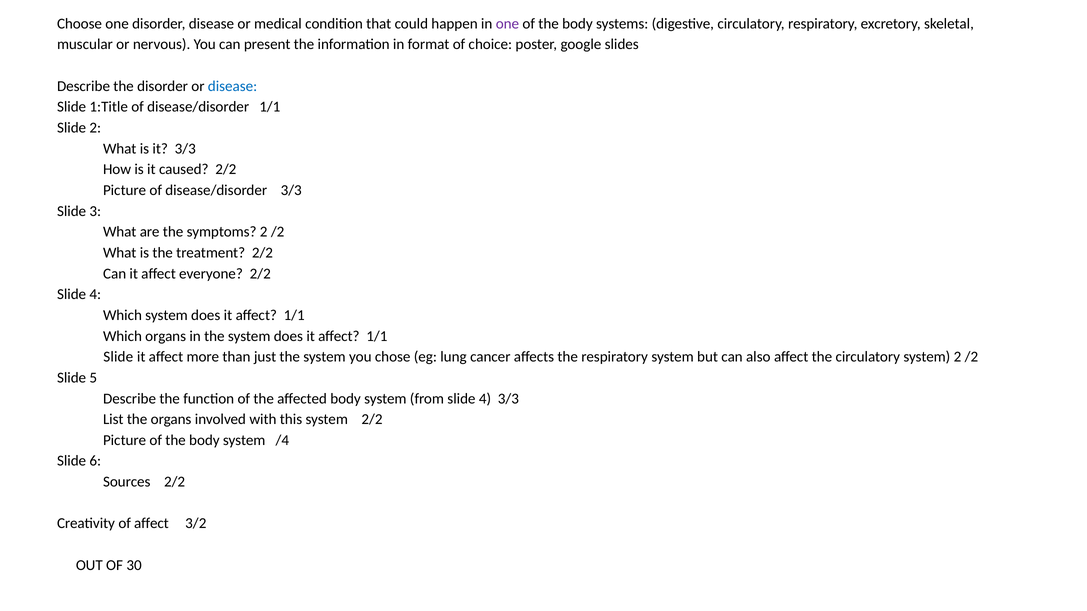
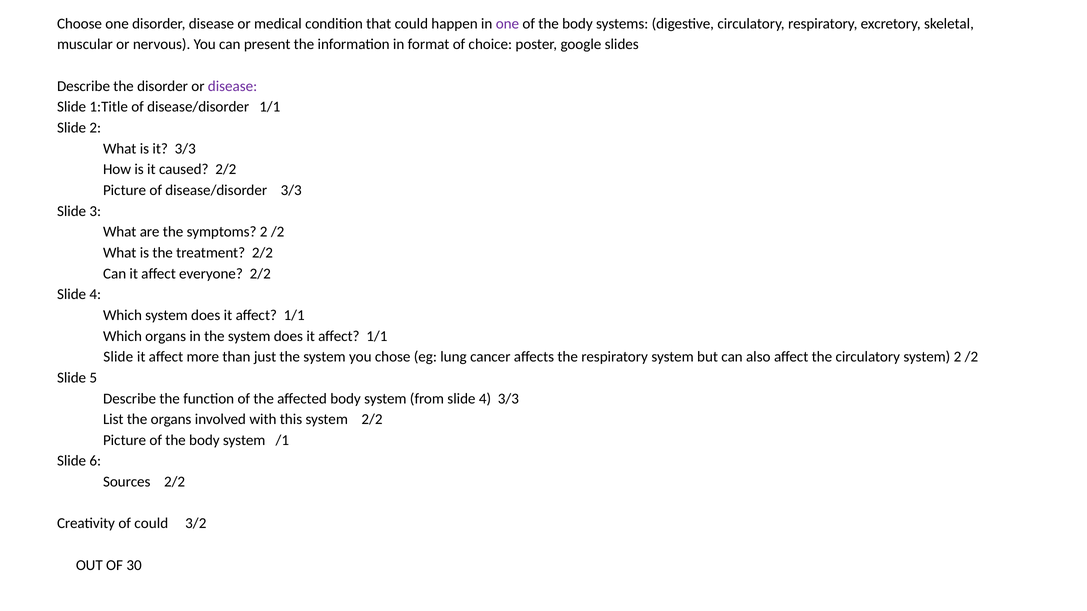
disease colour: blue -> purple (233, 86)
/4: /4 -> /1 (282, 441)
of affect: affect -> could (151, 524)
